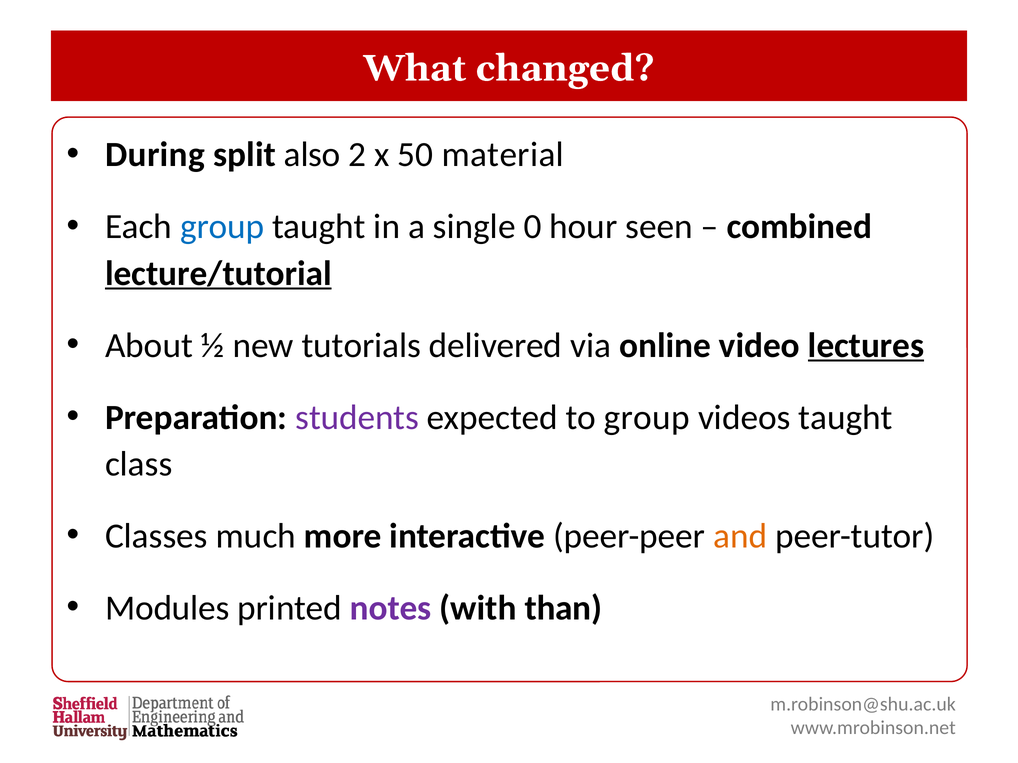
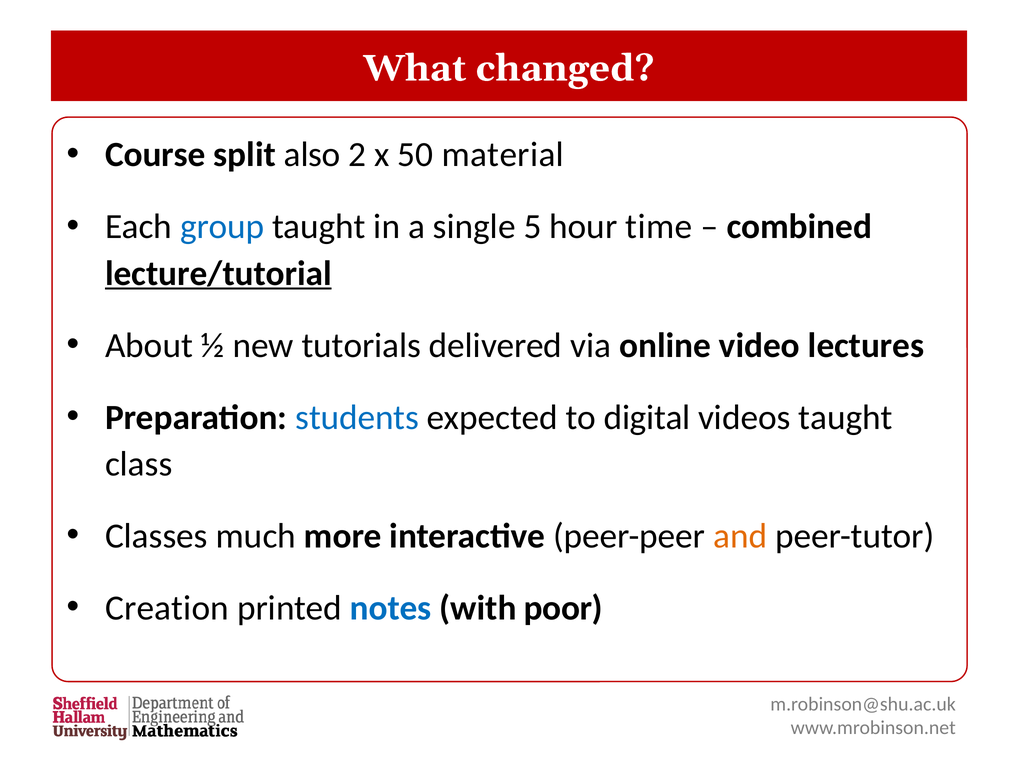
During: During -> Course (155, 155)
0: 0 -> 5 (532, 227)
seen: seen -> time (659, 227)
lectures underline: present -> none (866, 346)
students colour: purple -> blue (357, 418)
to group: group -> digital (647, 418)
Modules: Modules -> Creation (167, 608)
notes colour: purple -> blue (391, 608)
than: than -> poor (563, 608)
